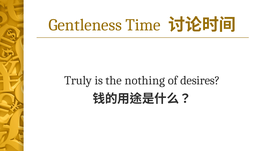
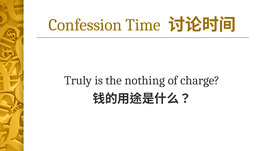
Gentleness: Gentleness -> Confession (85, 25)
desires: desires -> charge (200, 81)
